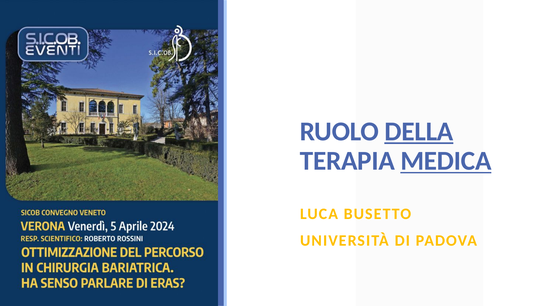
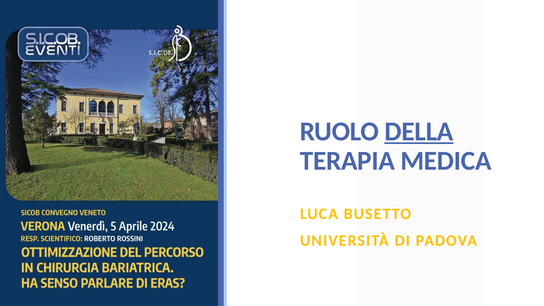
MEDICA underline: present -> none (446, 161)
